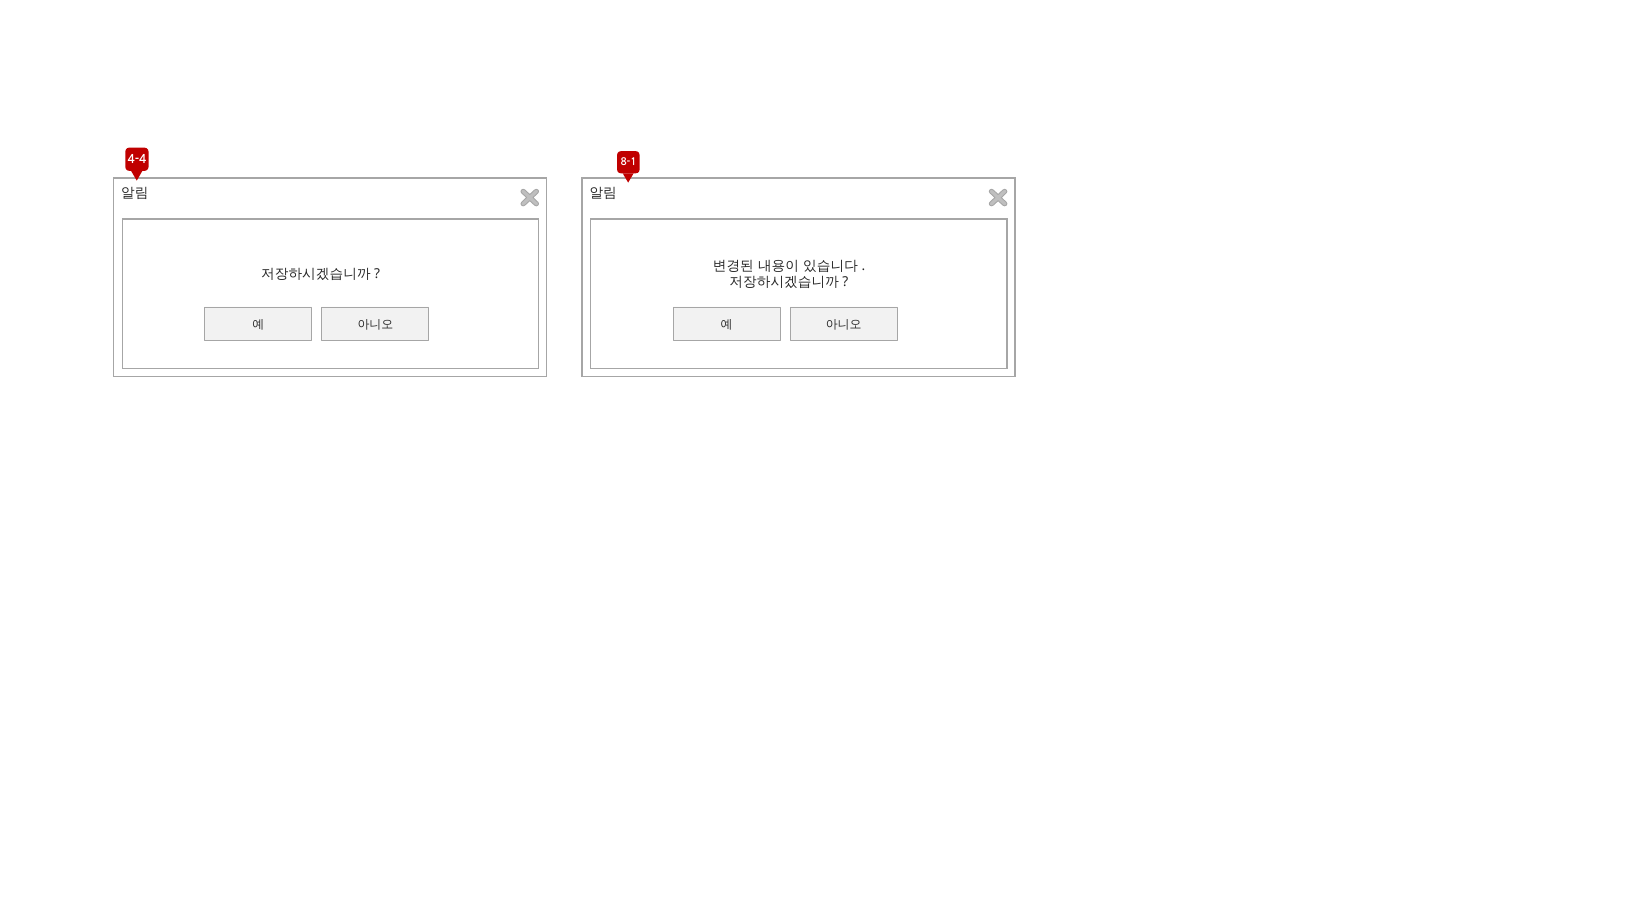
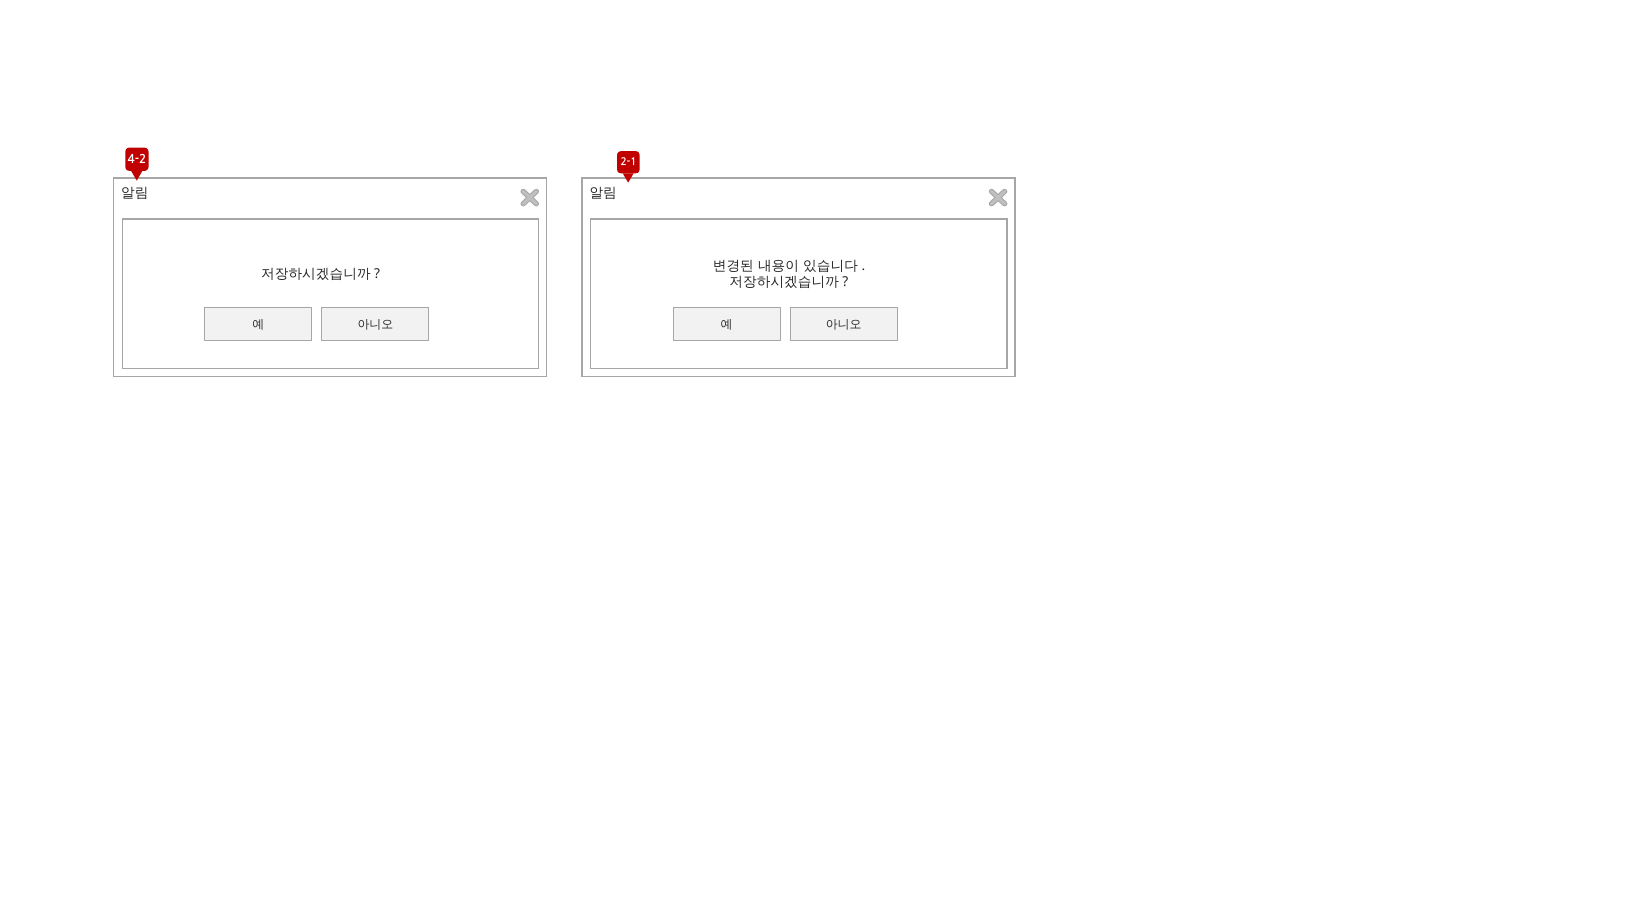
4-4: 4-4 -> 4-2 (137, 160)
8-1: 8-1 -> 2-1 (629, 162)
